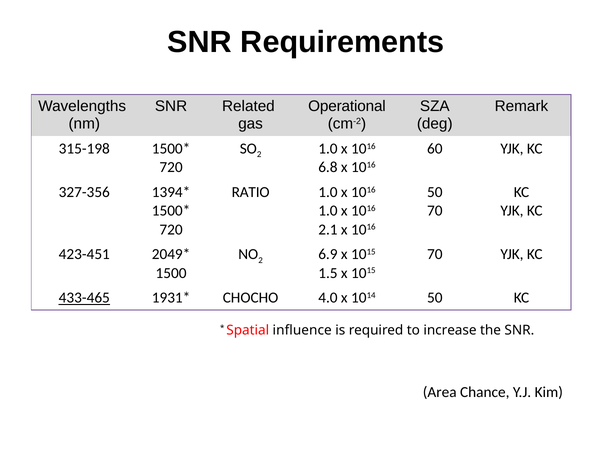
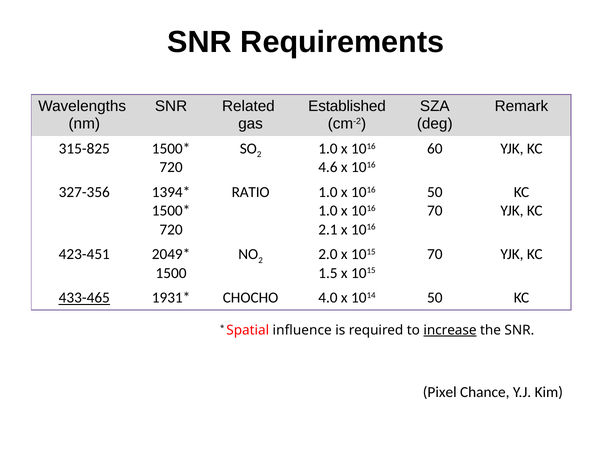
Operational: Operational -> Established (347, 106)
315-198: 315-198 -> 315-825 (84, 149)
6.8: 6.8 -> 4.6 (328, 167)
6.9: 6.9 -> 2.0 (328, 254)
increase underline: none -> present (450, 330)
Area: Area -> Pixel (440, 392)
